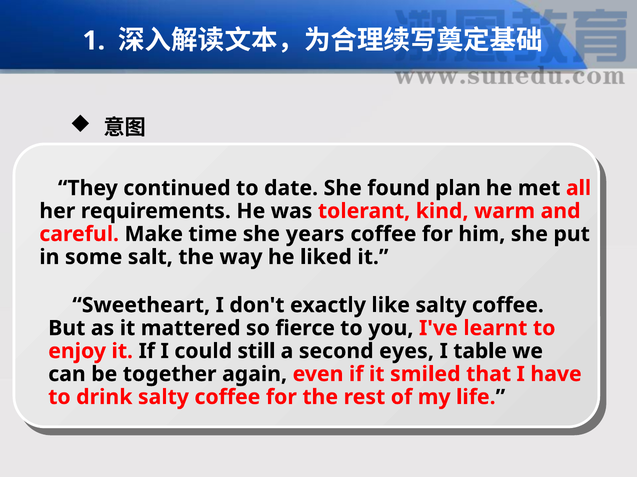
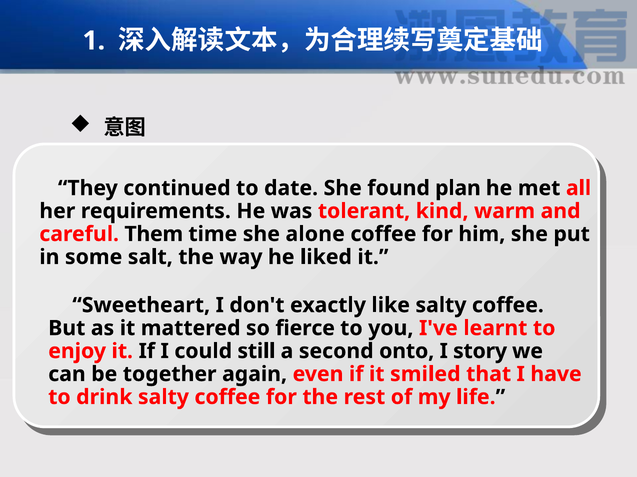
Make: Make -> Them (154, 234)
years: years -> alone (315, 234)
eyes: eyes -> onto (407, 352)
table: table -> story (480, 352)
